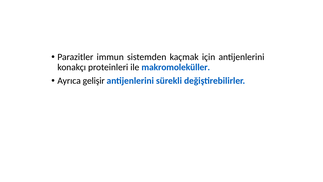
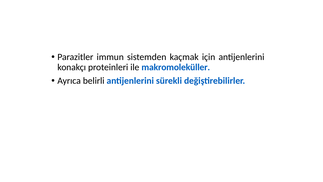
gelişir: gelişir -> belirli (94, 81)
